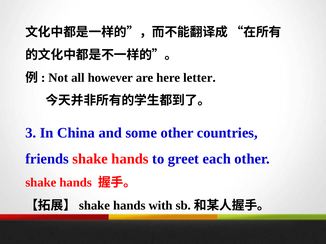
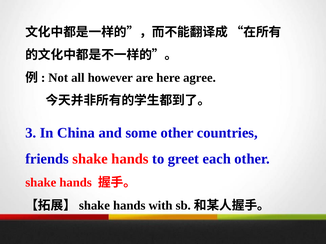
letter: letter -> agree (199, 78)
